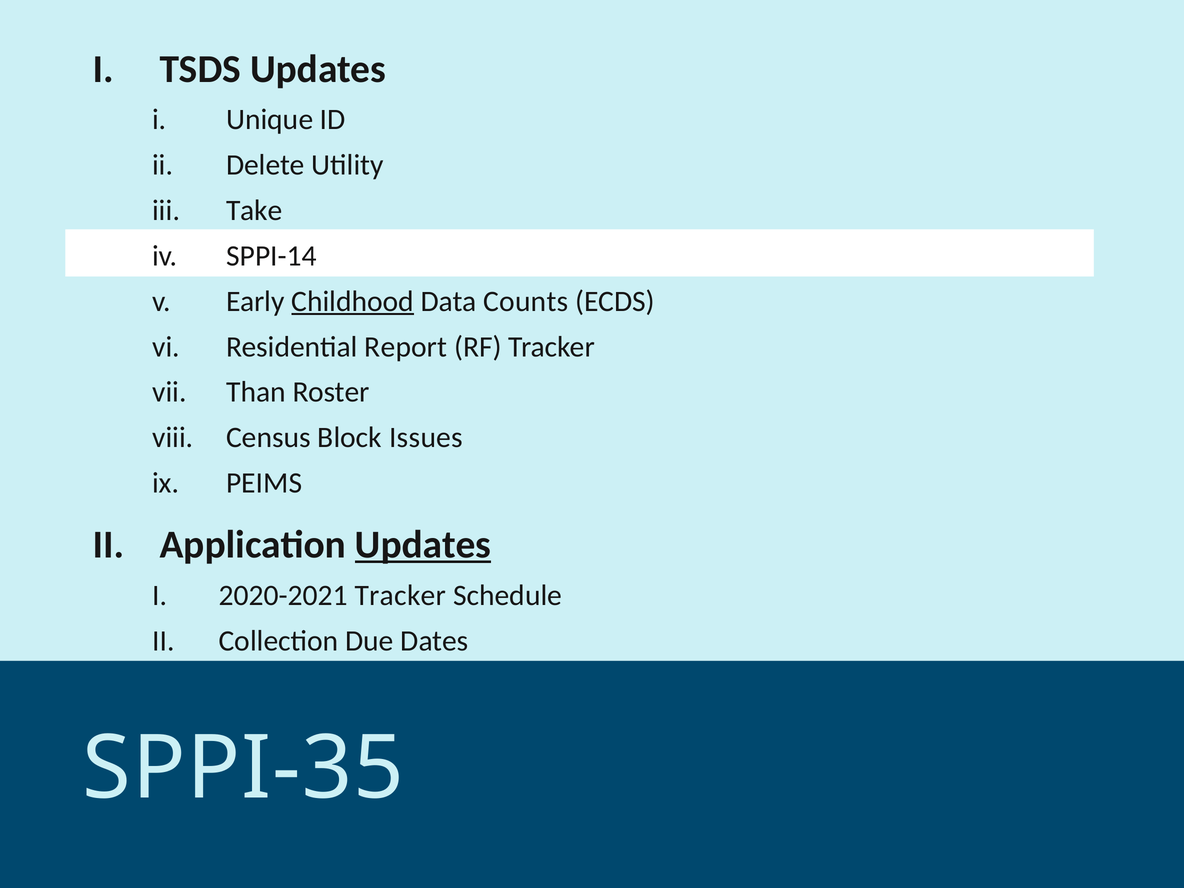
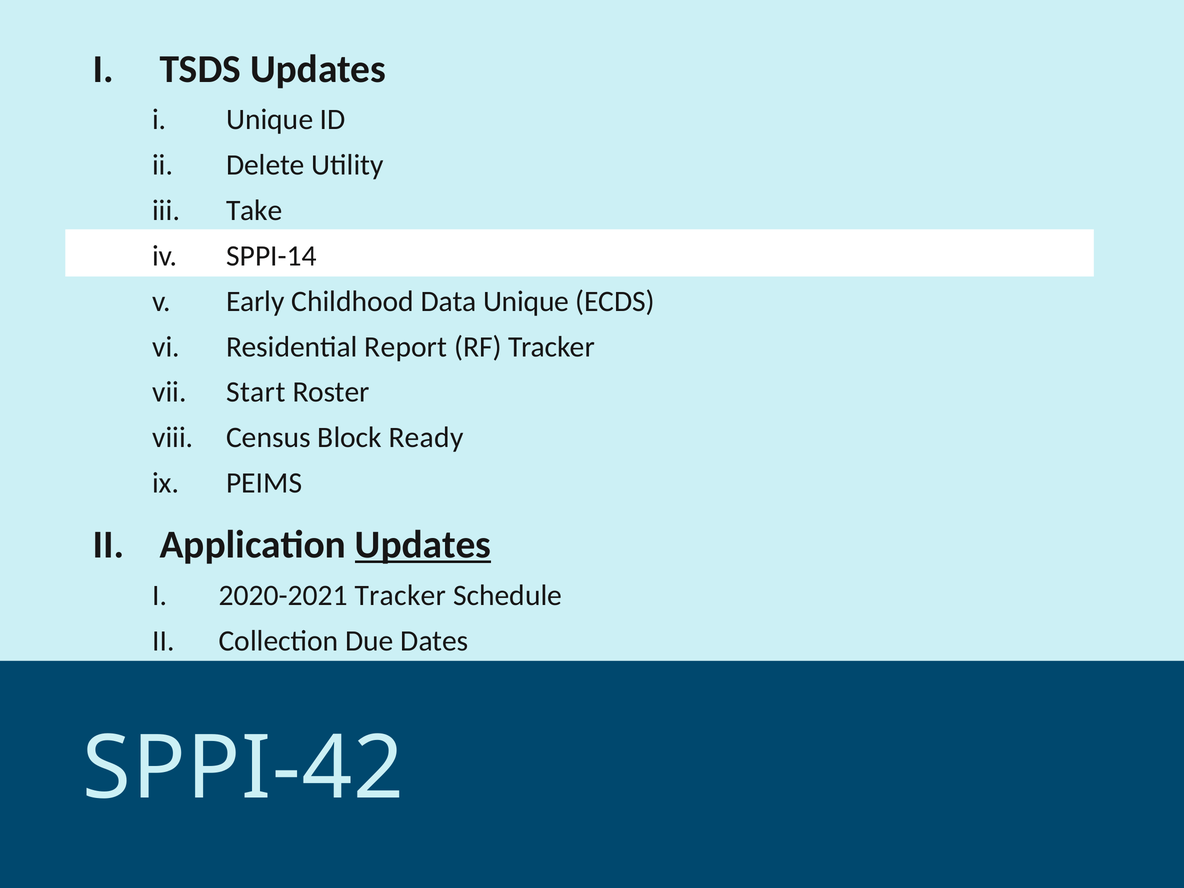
Childhood underline: present -> none (353, 301)
Data Counts: Counts -> Unique (526, 301)
Than: Than -> Start (256, 392)
Issues: Issues -> Ready (426, 438)
SPPI-35: SPPI-35 -> SPPI-42 (243, 769)
